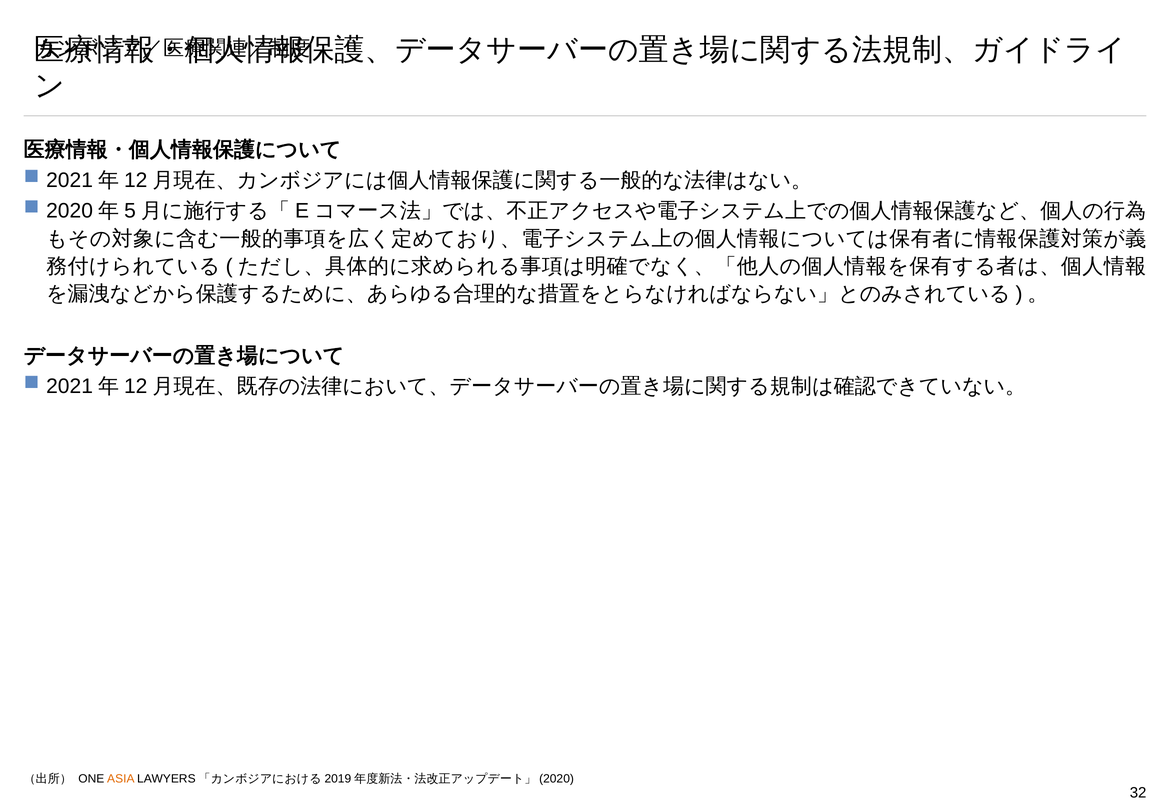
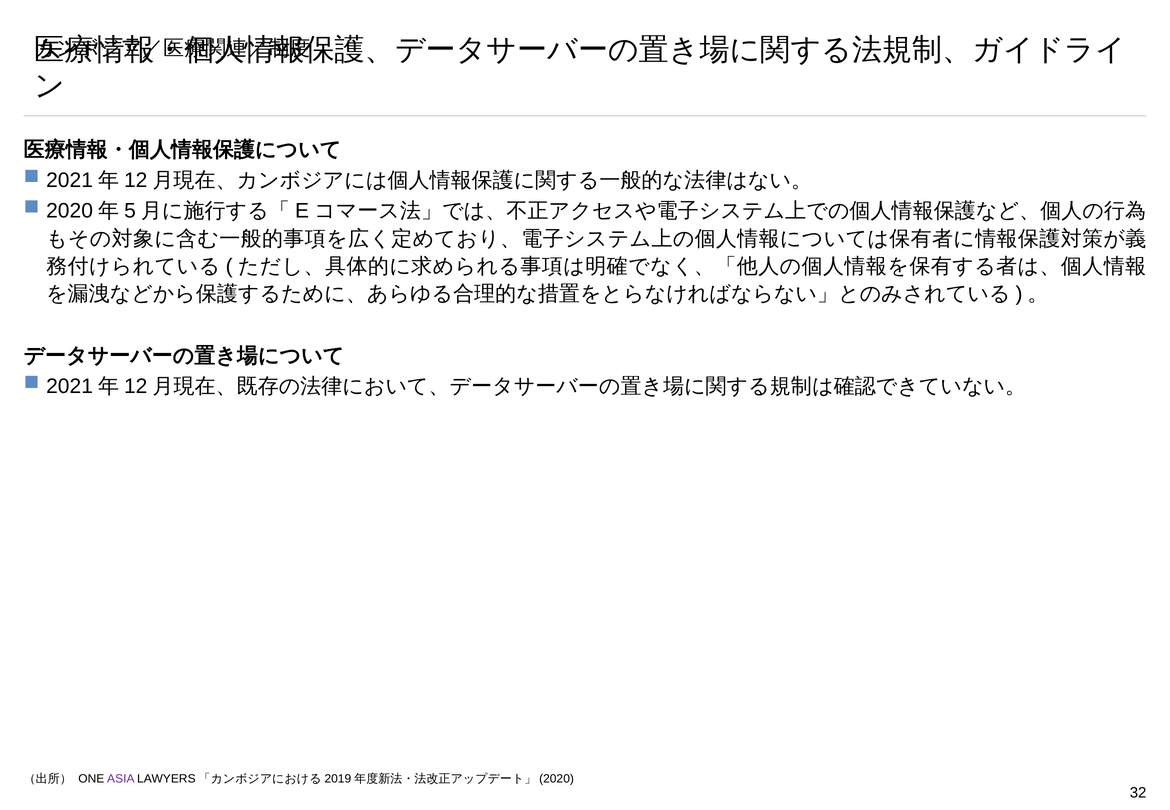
ASIA colour: orange -> purple (121, 779)
